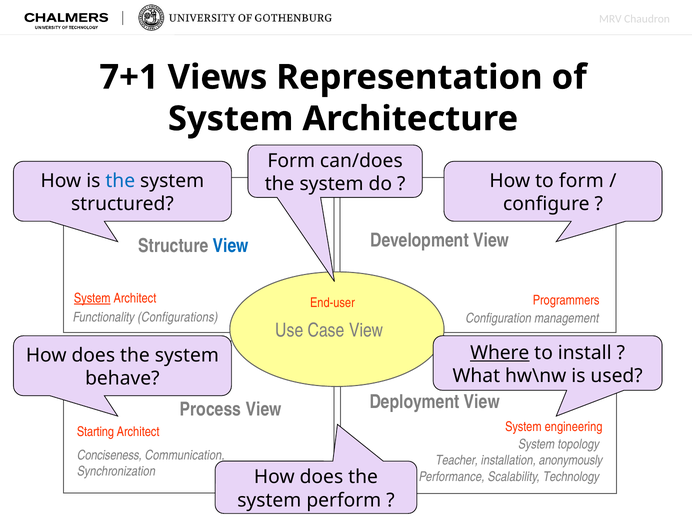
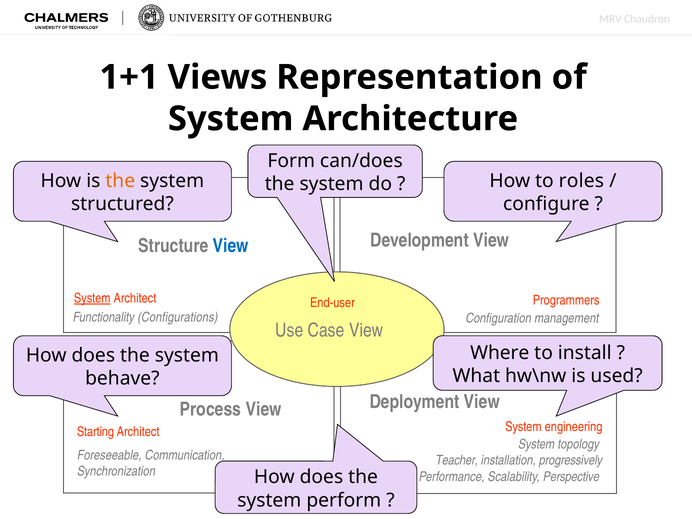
7+1: 7+1 -> 1+1 (129, 77)
the colour: blue -> orange (120, 181)
to form: form -> roles (581, 181)
Where underline: present -> none (500, 353)
Conciseness: Conciseness -> Foreseeable (110, 455)
anonymously: anonymously -> progressively (571, 460)
Technology: Technology -> Perspective (571, 477)
